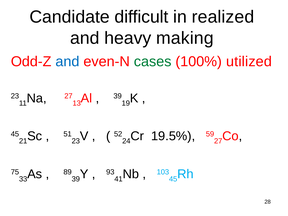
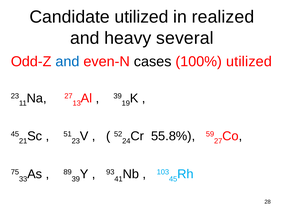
Candidate difficult: difficult -> utilized (141, 17)
making: making -> several (185, 38)
cases colour: green -> black (153, 61)
19.5%: 19.5% -> 55.8% (173, 136)
